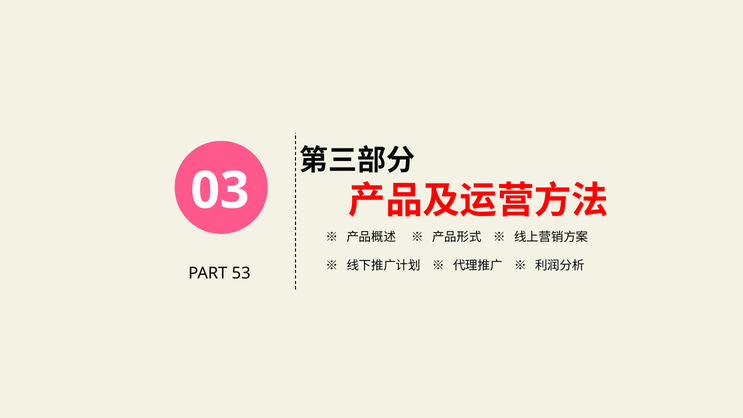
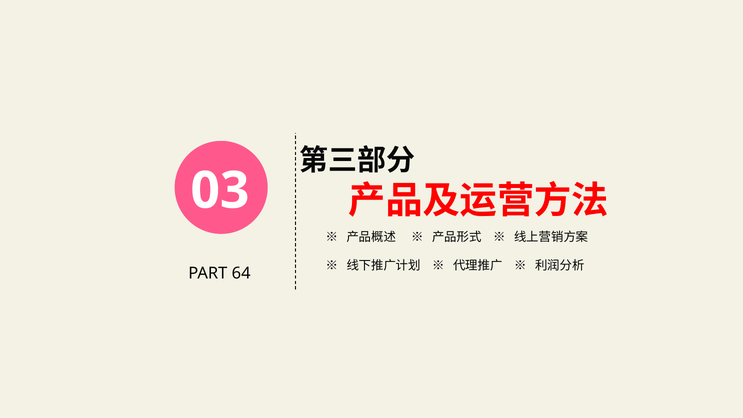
53: 53 -> 64 (241, 273)
